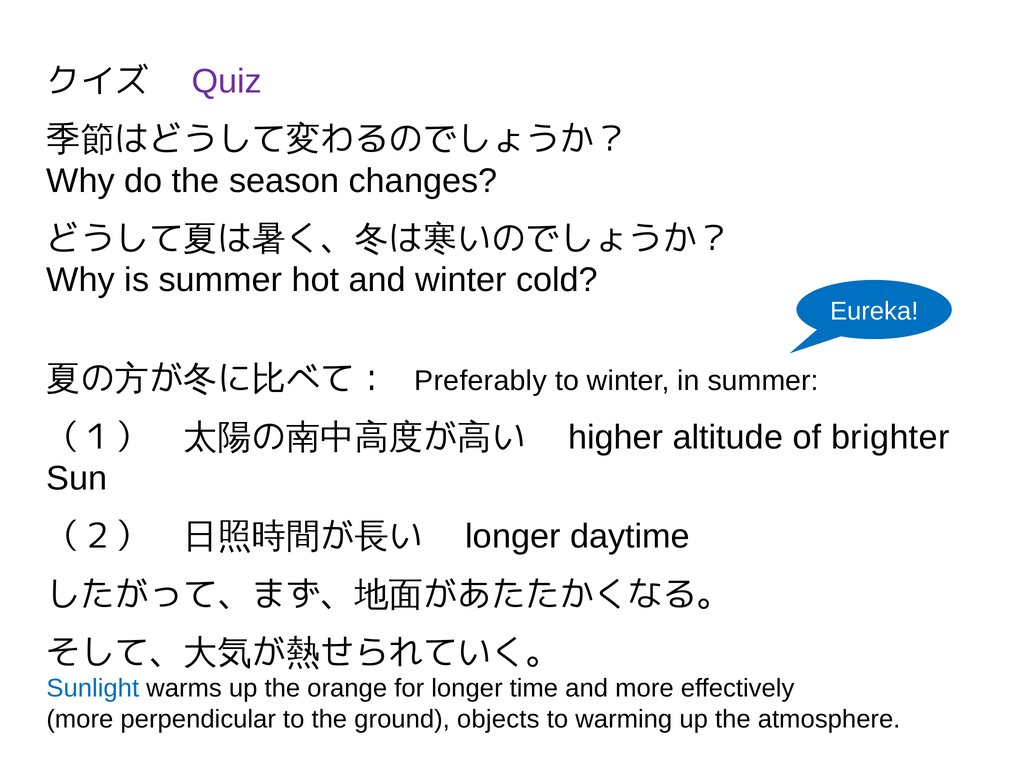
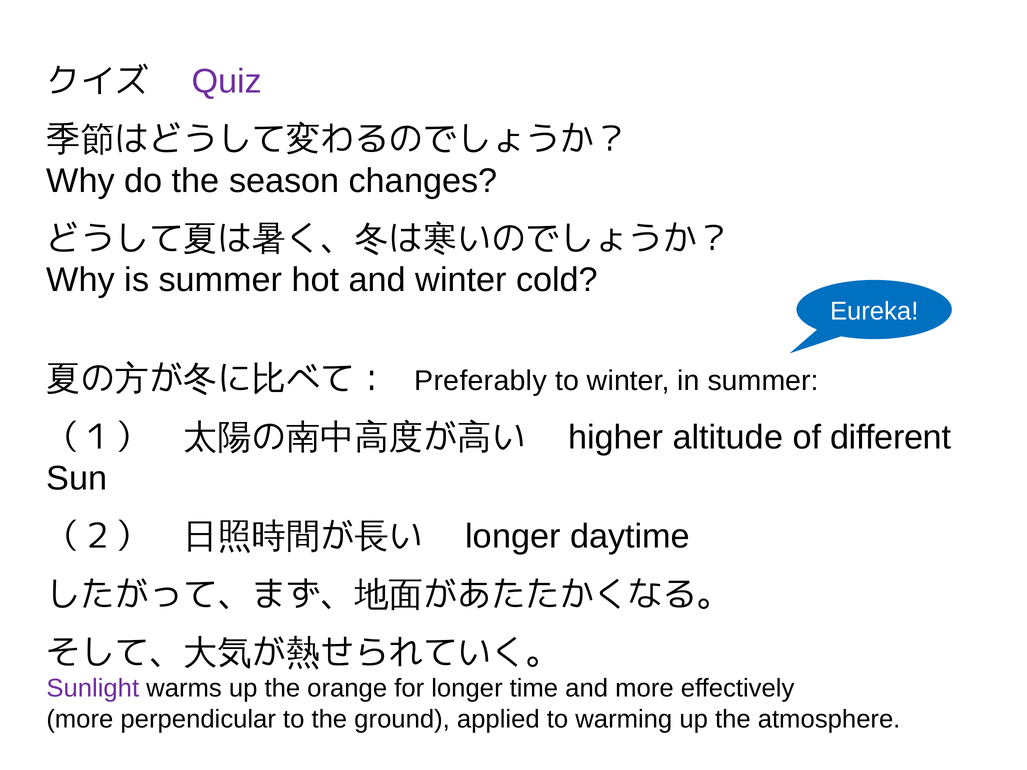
brighter: brighter -> different (891, 438)
Sunlight colour: blue -> purple (93, 688)
objects: objects -> applied (498, 719)
